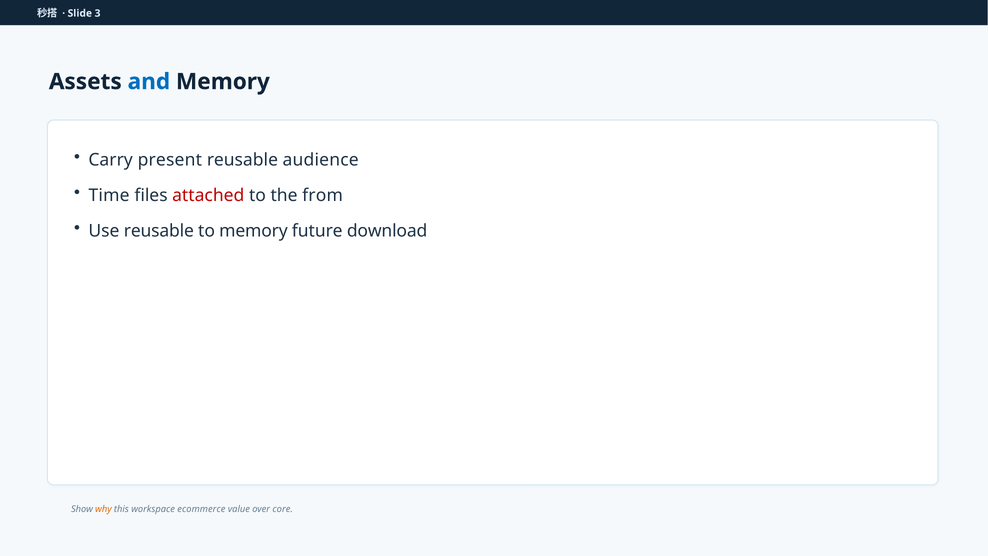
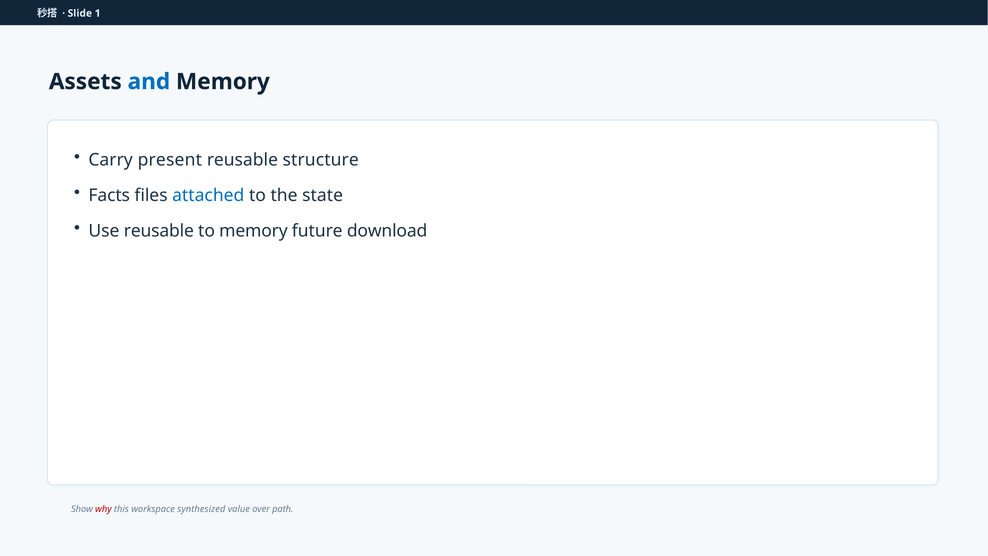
3: 3 -> 1 (98, 13)
audience: audience -> structure (321, 160)
Time: Time -> Facts (109, 195)
attached colour: red -> blue (208, 195)
from: from -> state (323, 195)
why colour: orange -> red (103, 509)
ecommerce: ecommerce -> synthesized (201, 509)
core: core -> path (283, 509)
